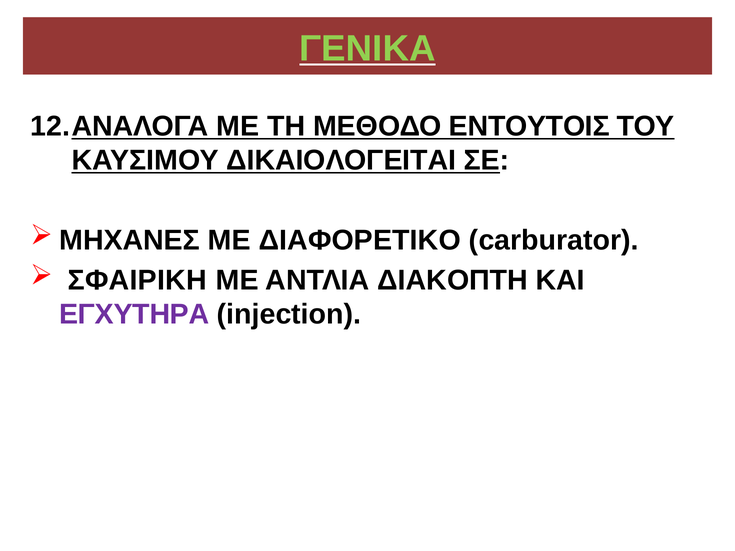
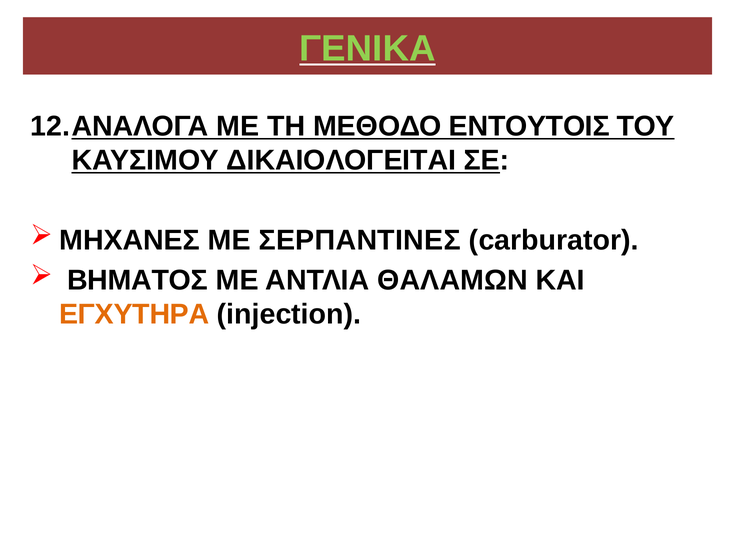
ΔΙΑΦΟΡΕΤΙΚΟ: ΔΙΑΦΟΡΕΤΙΚΟ -> ΣΕΡΠΑΝΤΙΝΕΣ (360, 240)
ΣΦΑΙΡΙΚΗ: ΣΦΑΙΡΙΚΗ -> ΒΗΜΑΤΟΣ (138, 280)
ΔΙΑΚΟΠΤΗ: ΔΙΑΚΟΠΤΗ -> ΘΑΛΑΜΩΝ (453, 280)
ΕΓΧΥΤΗΡΑ colour: purple -> orange (134, 314)
